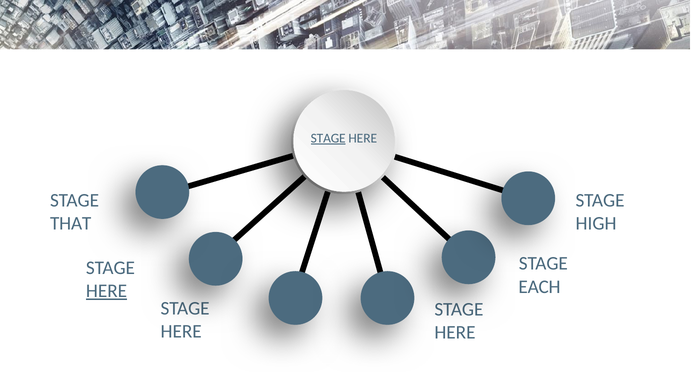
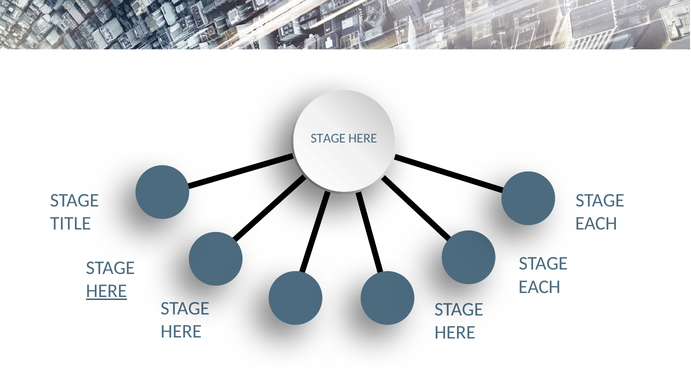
STAGE underline: present -> none (328, 138)
THAT: THAT -> TITLE (71, 223)
HIGH: HIGH -> EACH (596, 223)
